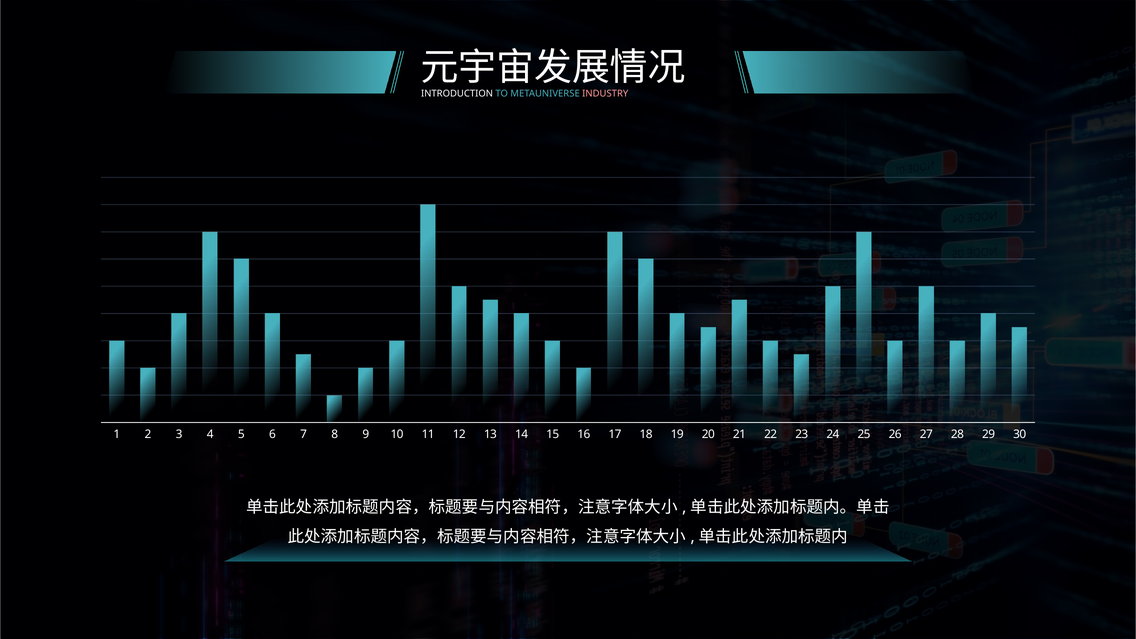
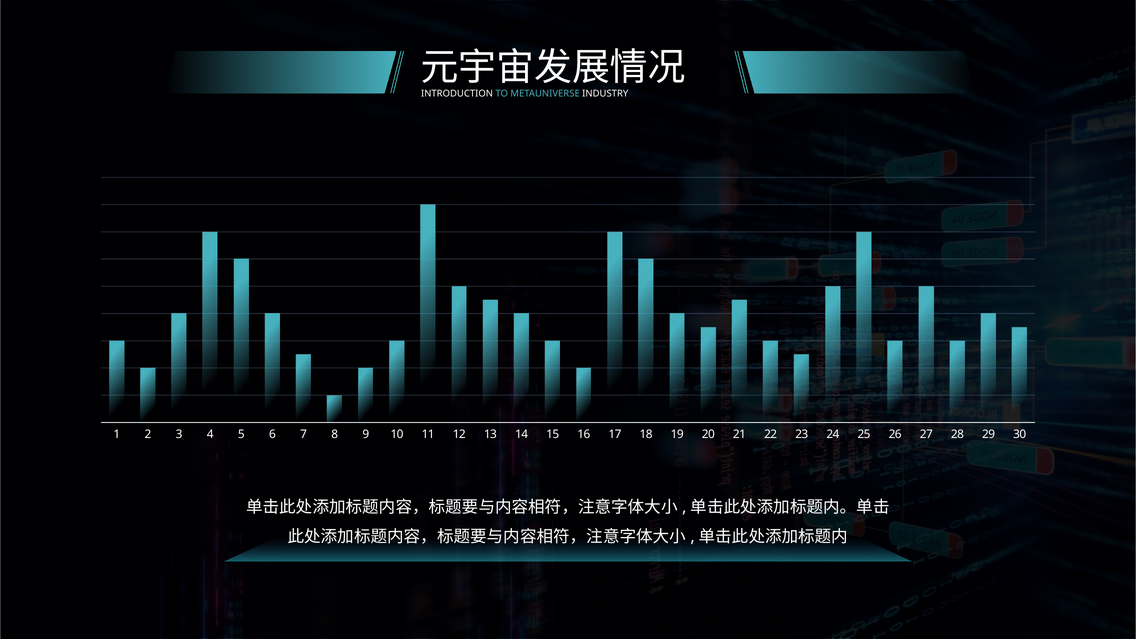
INDUSTRY colour: pink -> white (605, 93)
